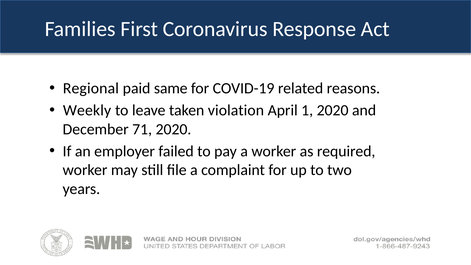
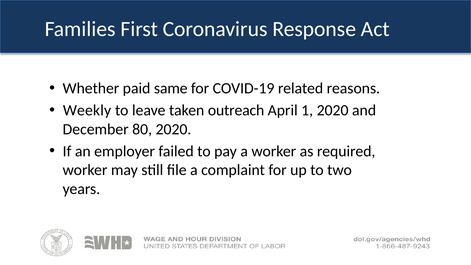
Regional: Regional -> Whether (91, 88)
violation: violation -> outreach (236, 110)
71: 71 -> 80 (142, 129)
